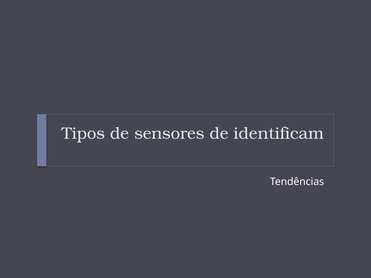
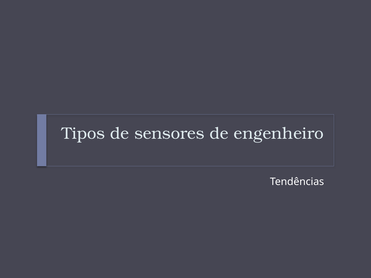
identificam: identificam -> engenheiro (279, 133)
